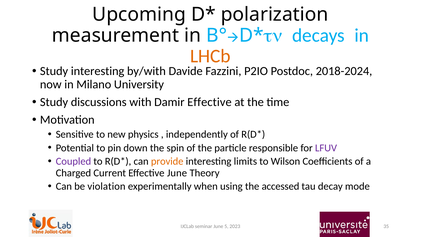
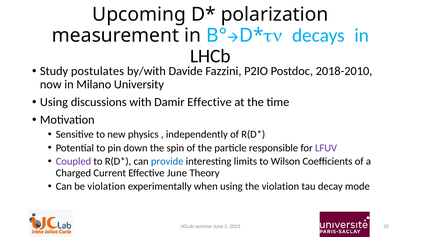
LHCb colour: orange -> black (210, 56)
Study interesting: interesting -> postulates (98, 71)
2018-2024: 2018-2024 -> 2018-2010 (344, 71)
Study: Study -> Using (54, 102)
provide colour: orange -> blue (167, 161)
the accessed: accessed -> violation (280, 186)
